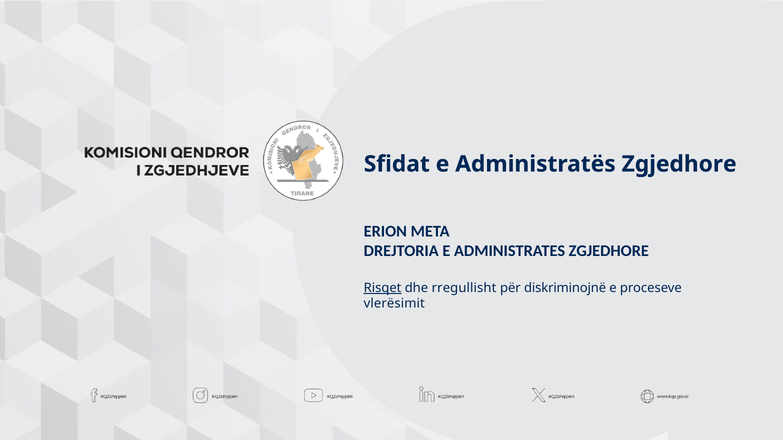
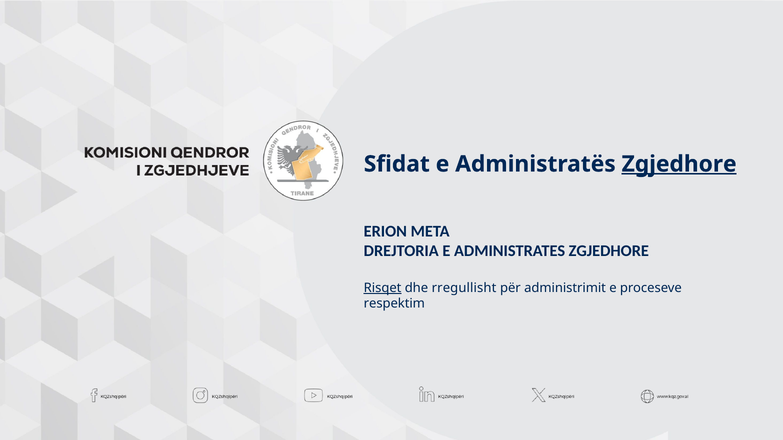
Zgjedhore underline: none -> present (679, 164)
diskriminojnë: diskriminojnë -> administrimit (565, 288)
vlerësimit: vlerësimit -> respektim (394, 304)
